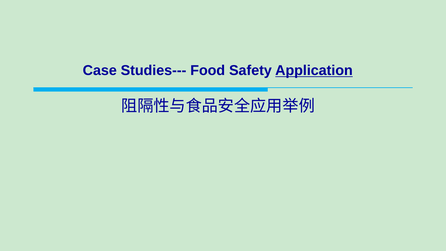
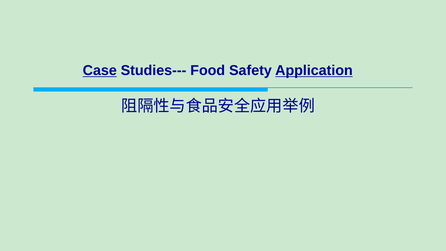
Case underline: none -> present (100, 71)
